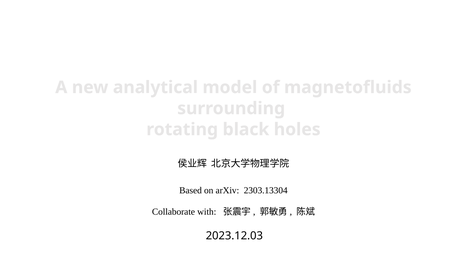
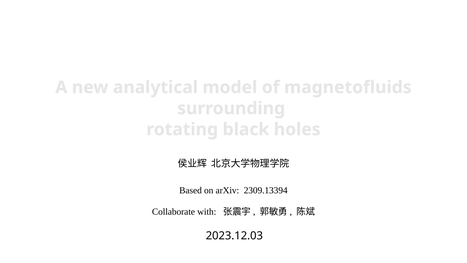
2303.13304: 2303.13304 -> 2309.13394 (266, 190)
